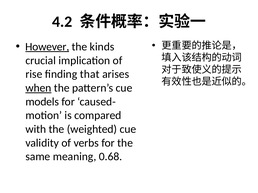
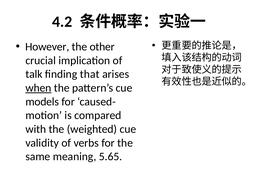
However underline: present -> none (47, 47)
kinds: kinds -> other (102, 47)
rise: rise -> talk (34, 74)
0.68: 0.68 -> 5.65 (111, 157)
